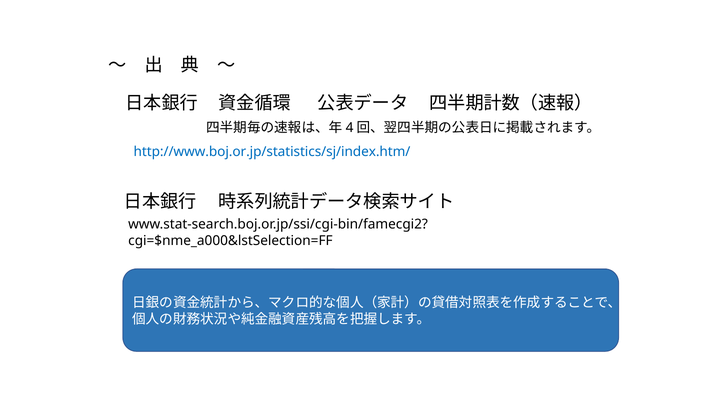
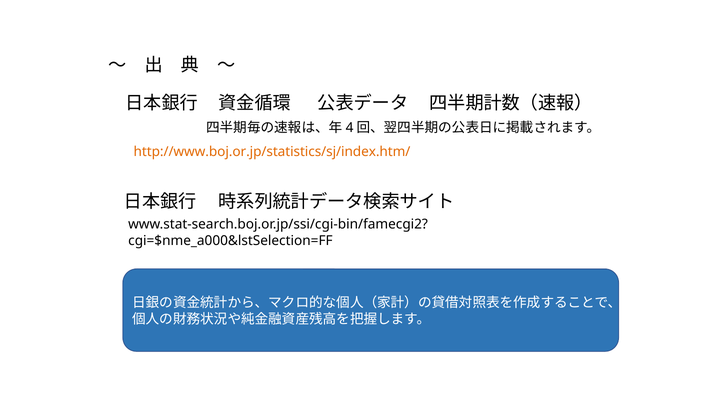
http://www.boj.or.jp/statistics/sj/index.htm/ colour: blue -> orange (272, 152)
